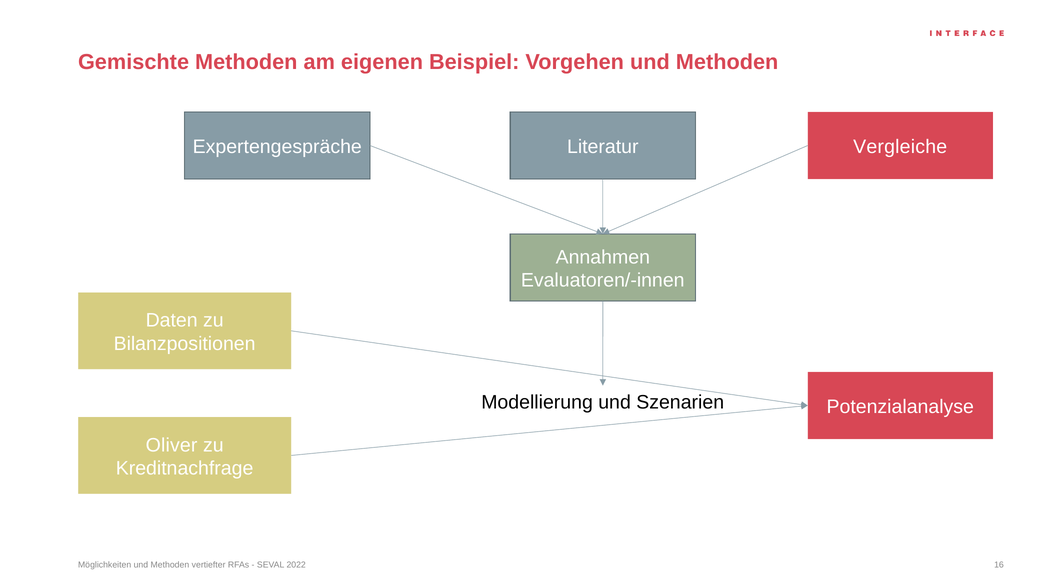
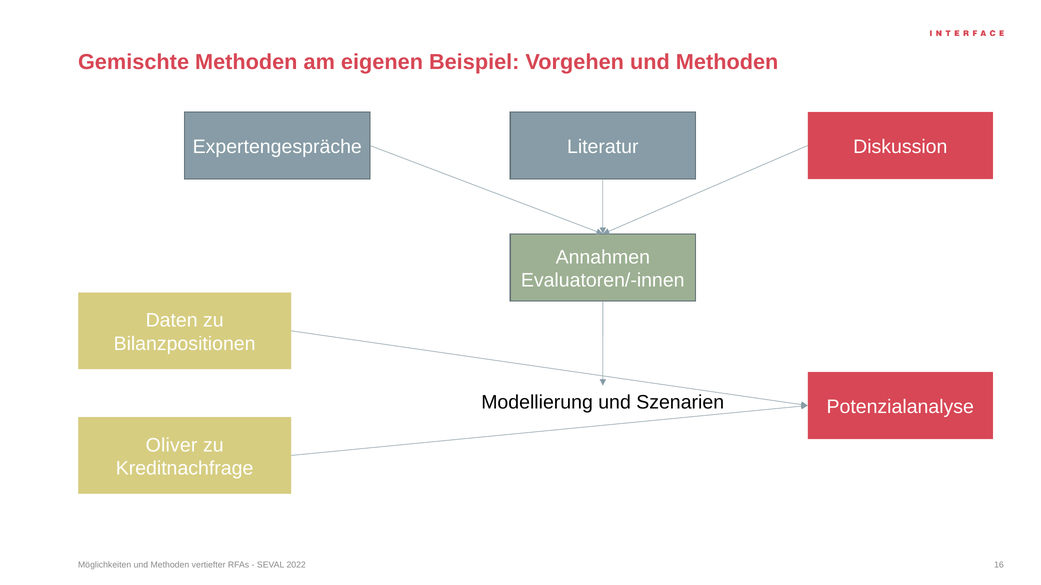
Vergleiche: Vergleiche -> Diskussion (900, 147)
